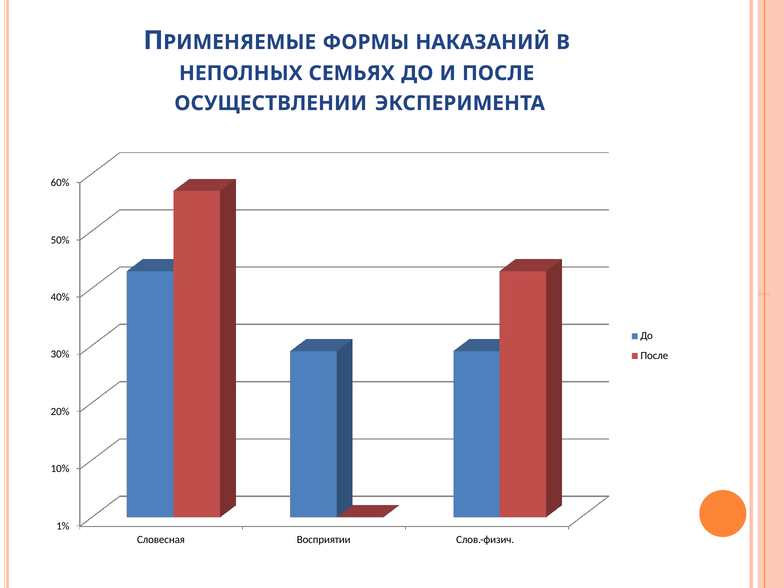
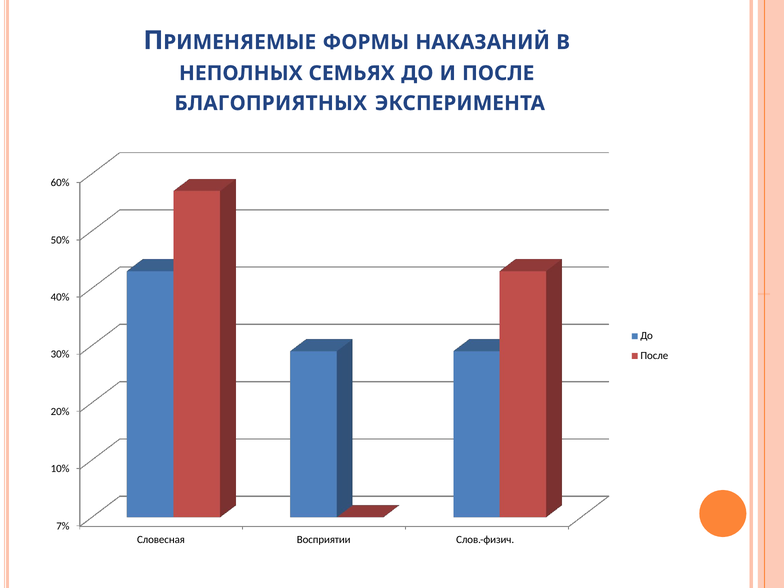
ОСУЩЕСТВЛЕНИИ: ОСУЩЕСТВЛЕНИИ -> БЛАГОПРИЯТНЫХ (271, 103)
1%: 1% -> 7% (63, 526)
